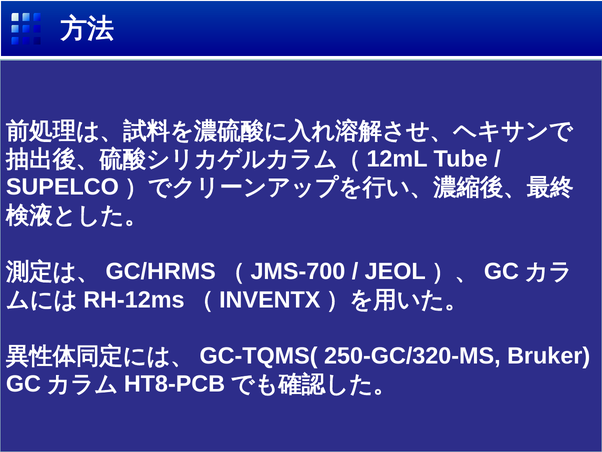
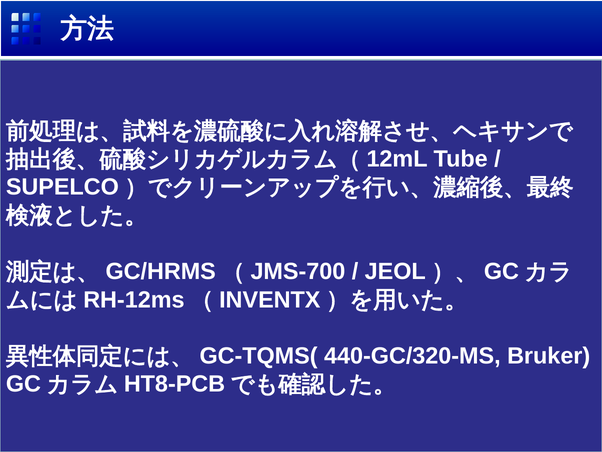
250-GC/320-MS: 250-GC/320-MS -> 440-GC/320-MS (412, 356)
